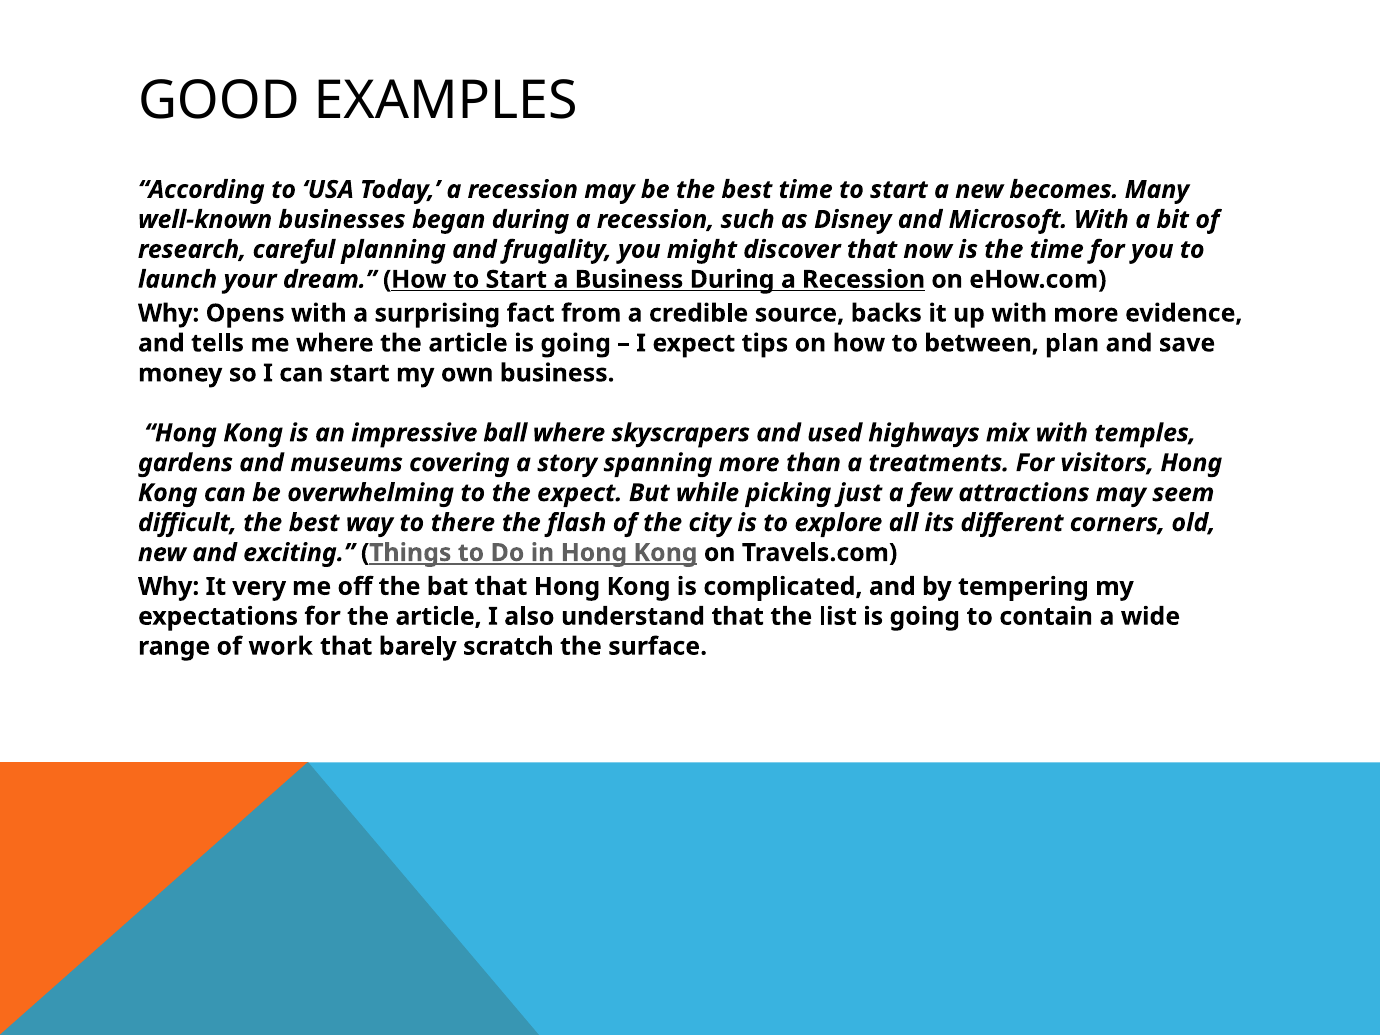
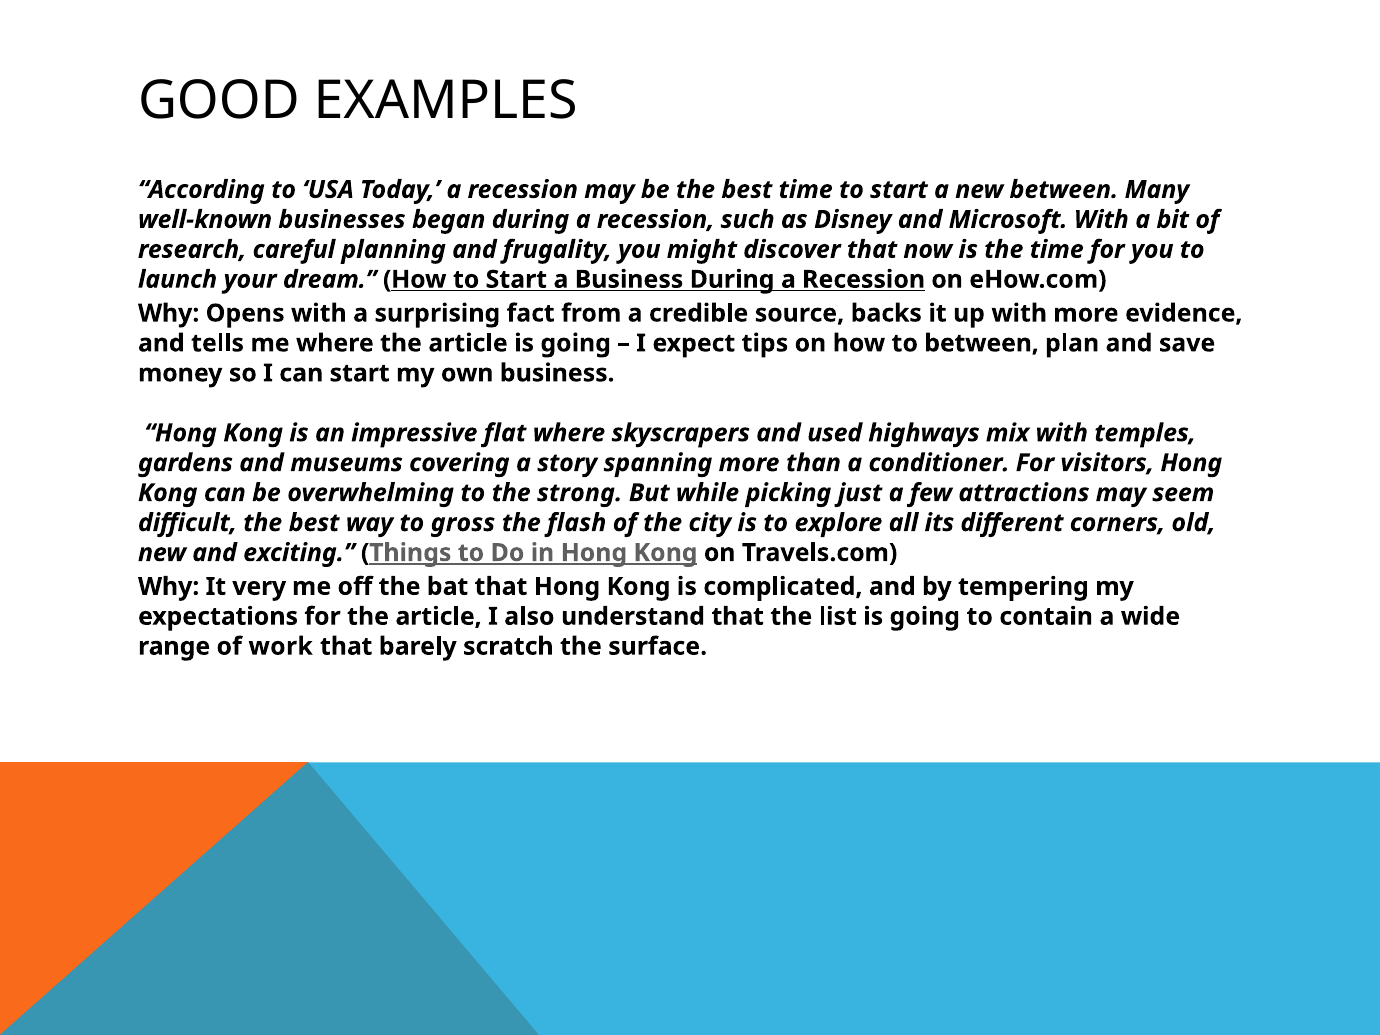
new becomes: becomes -> between (1064, 190)
ball: ball -> flat (505, 433)
treatments: treatments -> conditioner (939, 463)
the expect: expect -> strong (580, 493)
there: there -> gross (463, 523)
